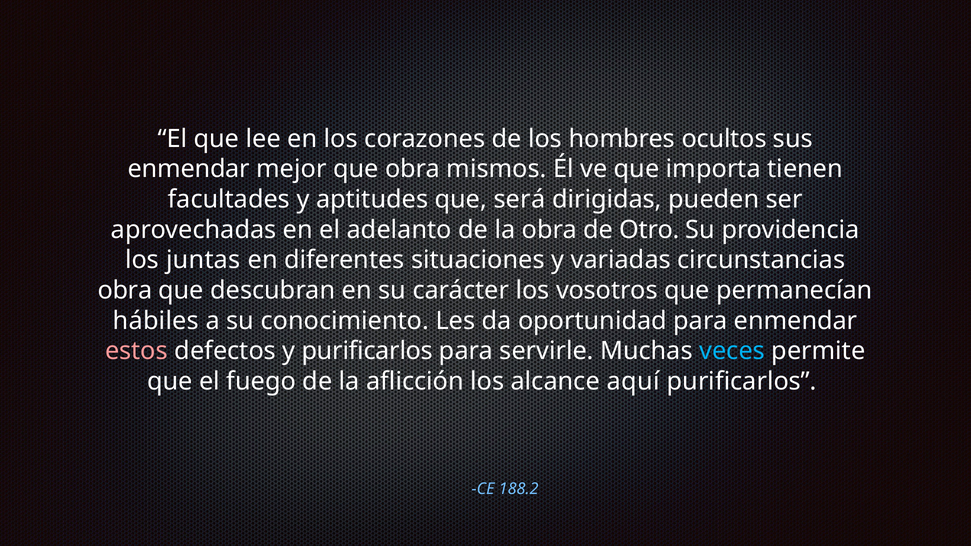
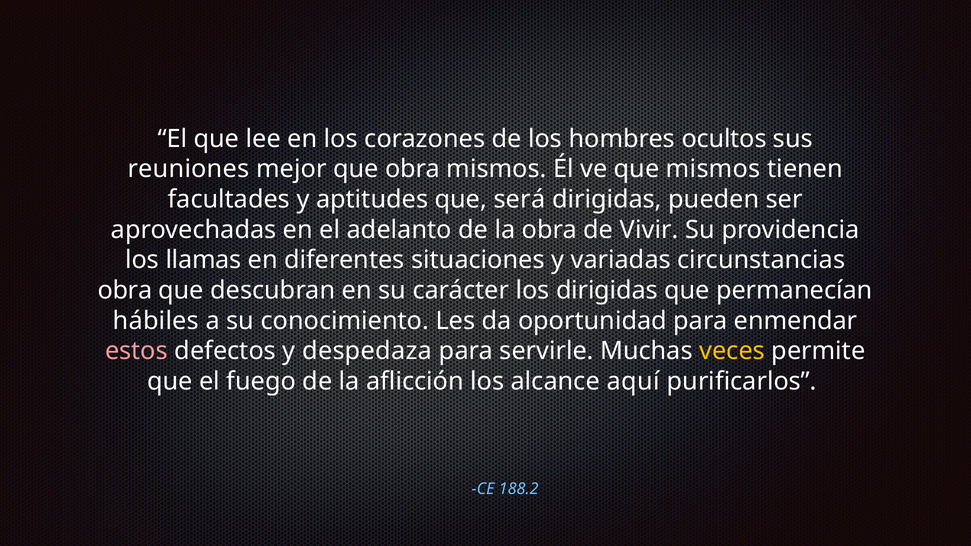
enmendar: enmendar -> reuniones (189, 169)
que importa: importa -> mismos (713, 169)
Otro: Otro -> Vivir (649, 230)
juntas: juntas -> llamas (204, 260)
los vosotros: vosotros -> dirigidas (607, 291)
y purificarlos: purificarlos -> despedaza (367, 351)
veces colour: light blue -> yellow (732, 351)
